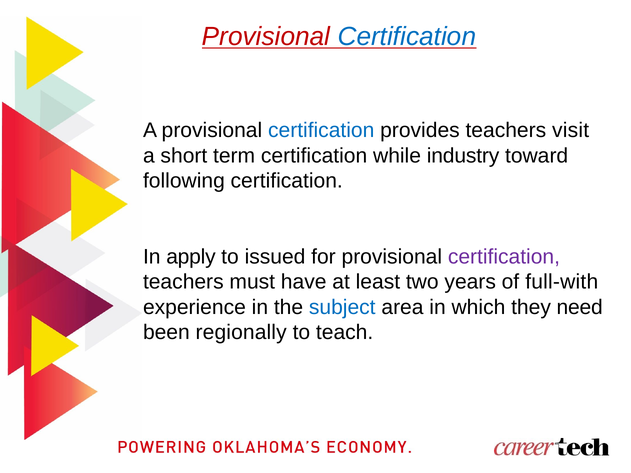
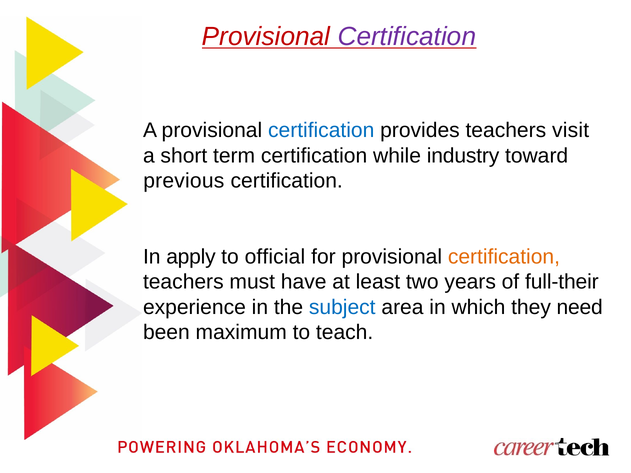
Certification colour: blue -> purple (407, 36)
following: following -> previous (184, 181)
issued: issued -> official (275, 257)
certification colour: purple -> orange (504, 257)
full-with: full-with -> full-their (562, 282)
regionally: regionally -> maximum (241, 333)
